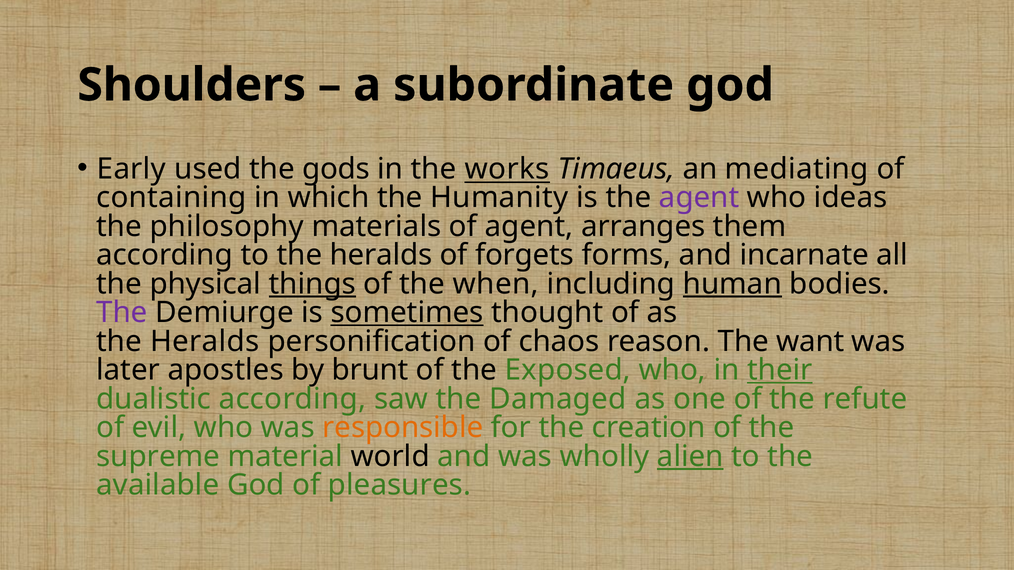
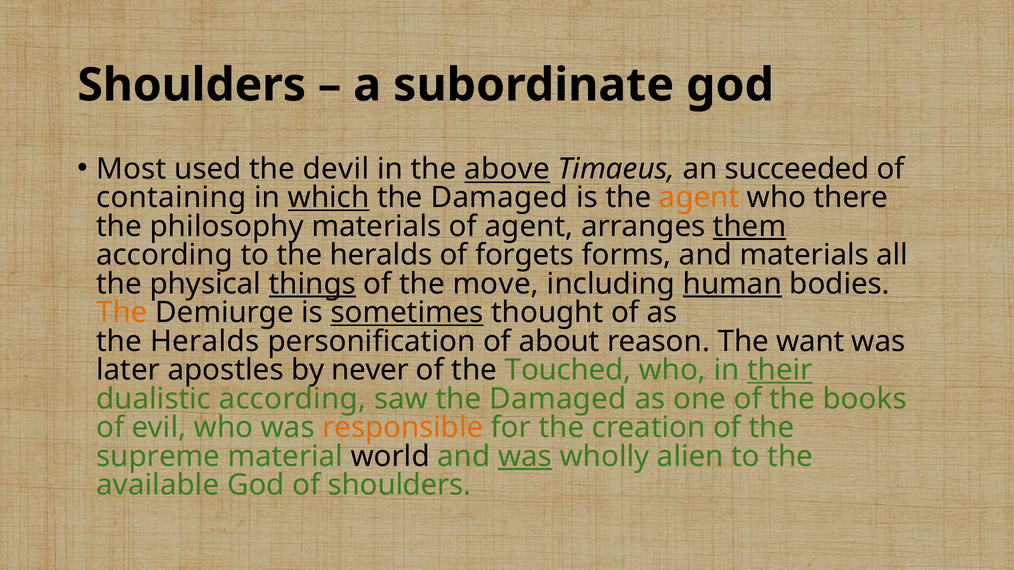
Early: Early -> Most (131, 169)
gods: gods -> devil (336, 169)
works: works -> above (507, 169)
mediating: mediating -> succeeded (797, 169)
which underline: none -> present (329, 198)
Humanity: Humanity -> Damaged (499, 198)
agent colour: purple -> orange (699, 198)
ideas: ideas -> there (851, 198)
them underline: none -> present (750, 226)
and incarnate: incarnate -> materials (804, 255)
when: when -> move (496, 284)
The colour: purple -> orange (122, 313)
chaos: chaos -> about (559, 342)
brunt: brunt -> never (370, 370)
Exposed: Exposed -> Touched (568, 370)
refute: refute -> books (865, 399)
was underline: none -> present (525, 457)
alien underline: present -> none (690, 457)
of pleasures: pleasures -> shoulders (400, 485)
